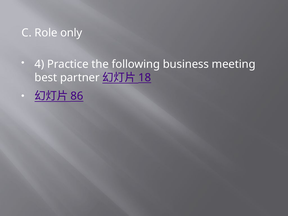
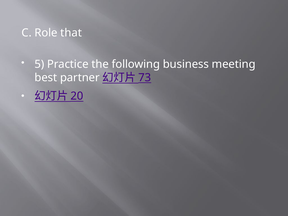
only: only -> that (71, 33)
4: 4 -> 5 (39, 64)
18: 18 -> 73 (145, 78)
86: 86 -> 20 (77, 96)
